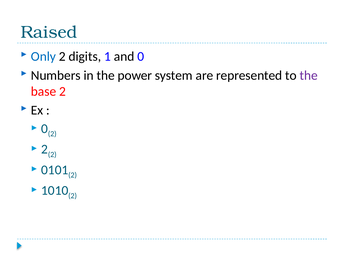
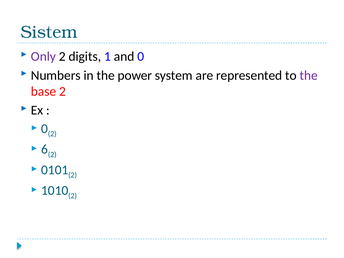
Raised: Raised -> Sistem (49, 32)
Only colour: blue -> purple (43, 57)
2: 2 -> 6 (45, 149)
